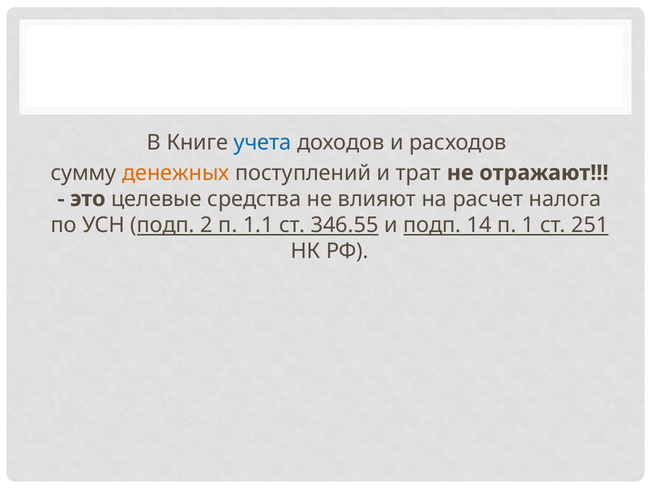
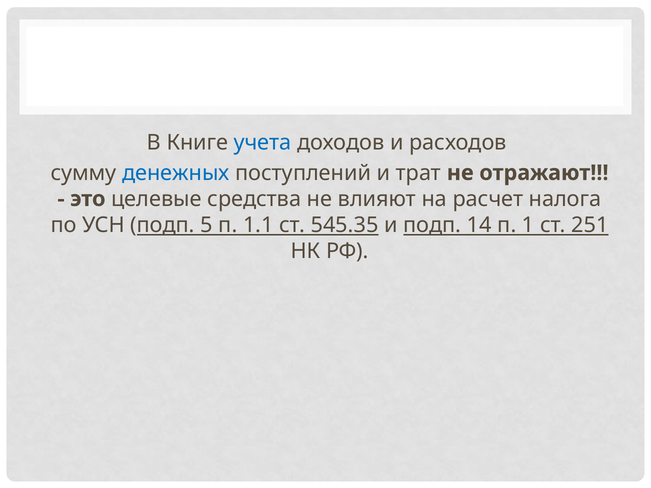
денежных colour: orange -> blue (176, 173)
2: 2 -> 5 (207, 225)
346.55: 346.55 -> 545.35 (345, 225)
